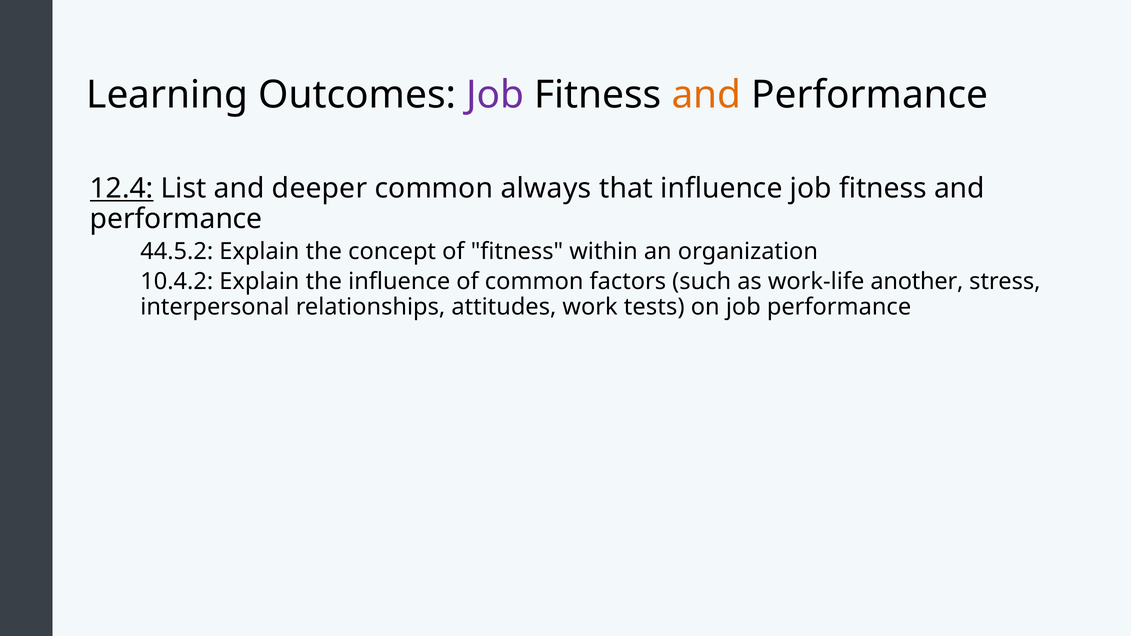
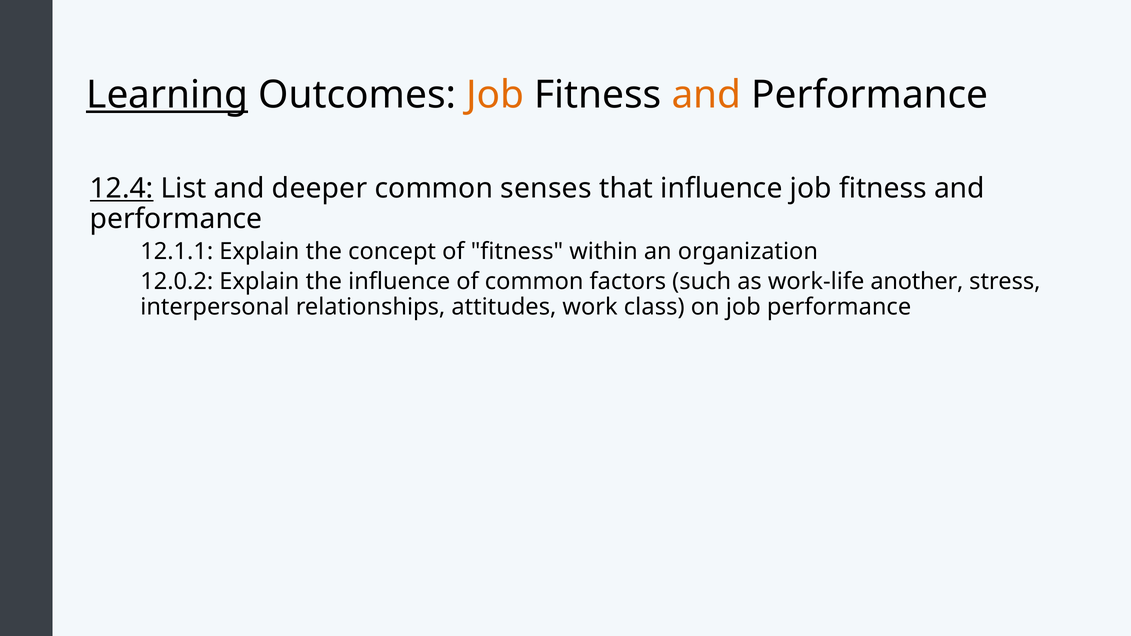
Learning underline: none -> present (167, 95)
Job colour: purple -> orange (495, 95)
always: always -> senses (546, 189)
44.5.2: 44.5.2 -> 12.1.1 (177, 252)
10.4.2: 10.4.2 -> 12.0.2 (177, 281)
tests: tests -> class (654, 307)
